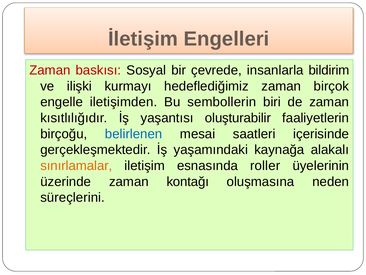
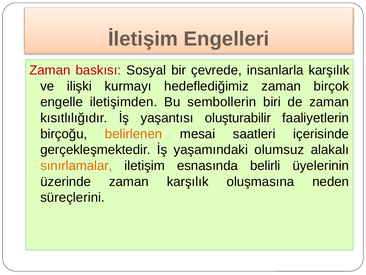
insanlarla bildirim: bildirim -> karşılık (329, 70)
belirlenen colour: blue -> orange (134, 134)
kaynağa: kaynağa -> olumsuz (279, 150)
roller: roller -> belirli (265, 165)
zaman kontağı: kontağı -> karşılık (188, 181)
